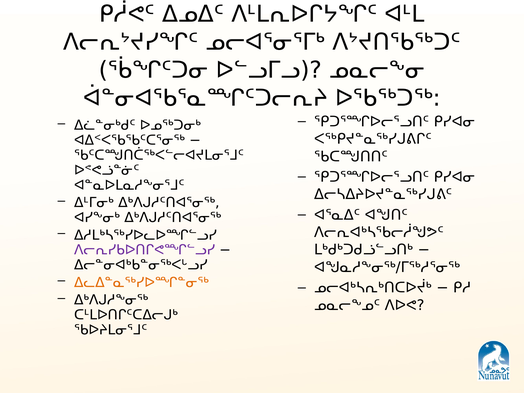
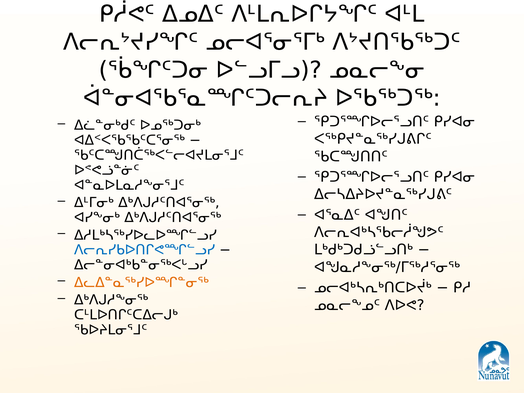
ᐱᓕᕆᓯᑲᐅᑎᒋᕙᙱᓪᓗᓯ colour: purple -> blue (145, 250)
